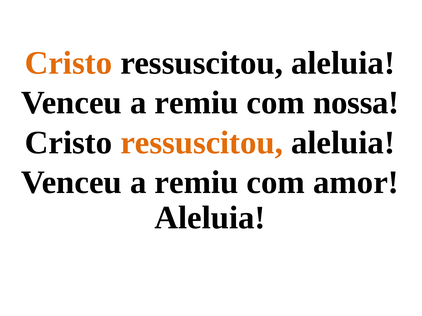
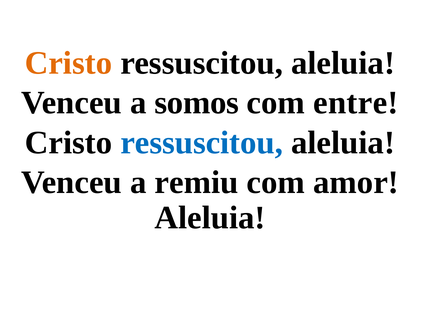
remiu: remiu -> somos (197, 103)
nossa: nossa -> entre (356, 103)
ressuscitou colour: orange -> blue (202, 143)
